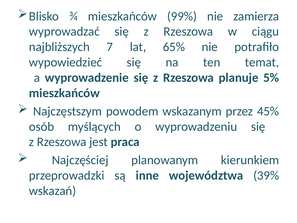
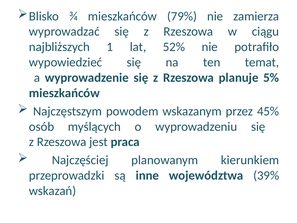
99%: 99% -> 79% (182, 16)
7: 7 -> 1 (110, 47)
65%: 65% -> 52% (174, 47)
